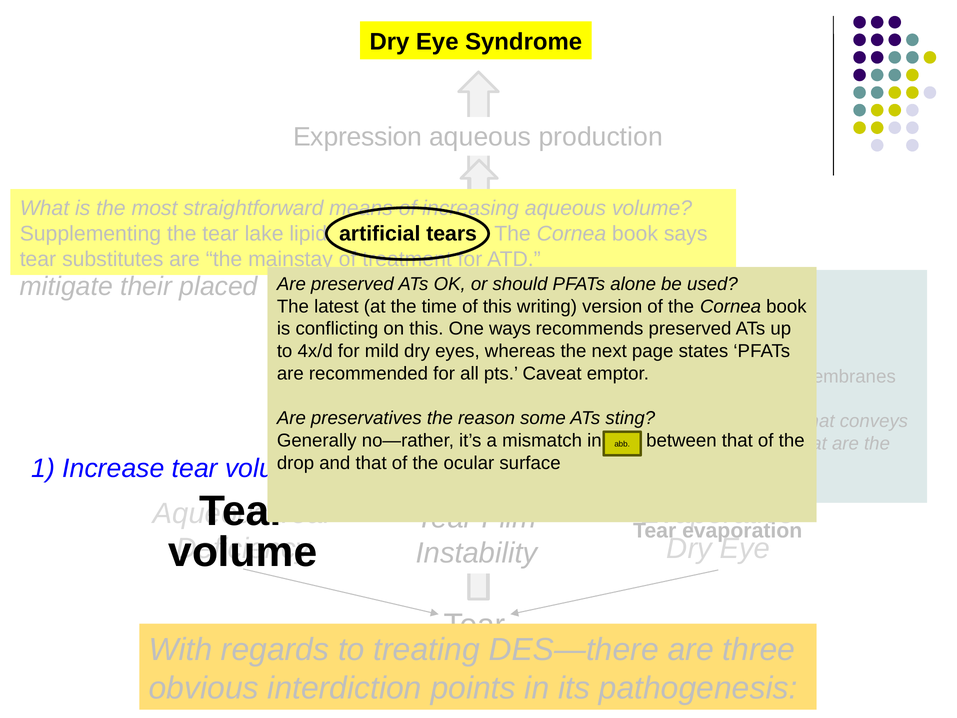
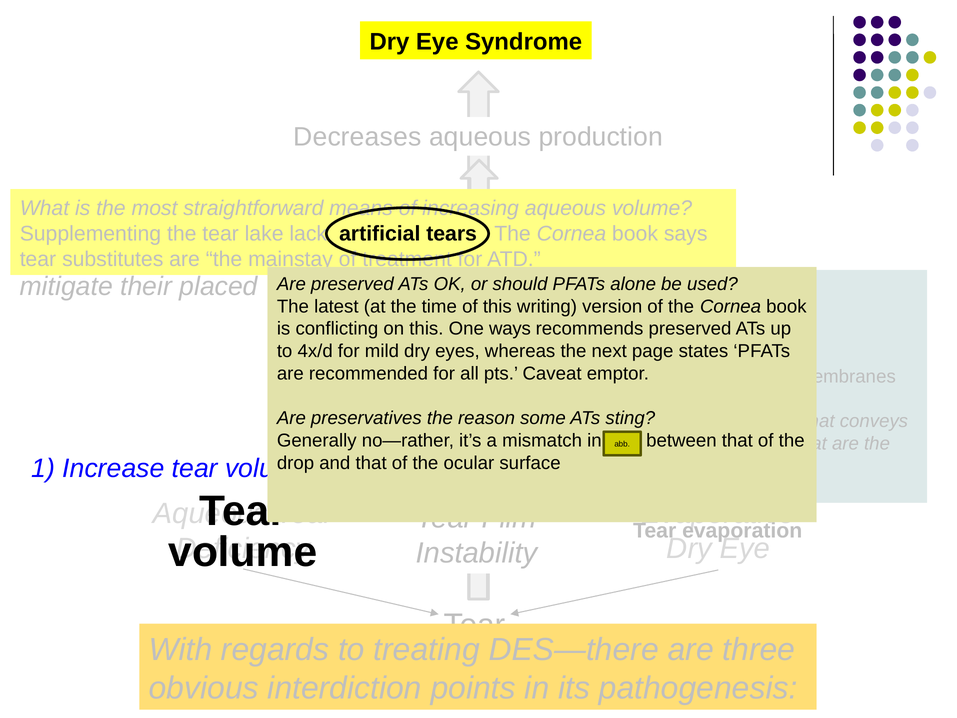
Expression: Expression -> Decreases (357, 137)
lipid: lipid -> lack (308, 233)
